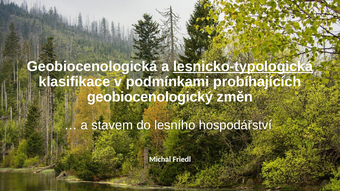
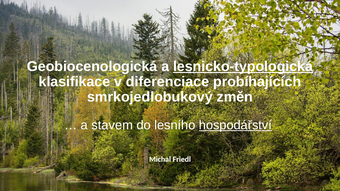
podmínkami: podmínkami -> diferenciace (168, 82)
geobiocenologický: geobiocenologický -> smrkojedlobukový (150, 97)
hospodářství underline: none -> present (235, 125)
